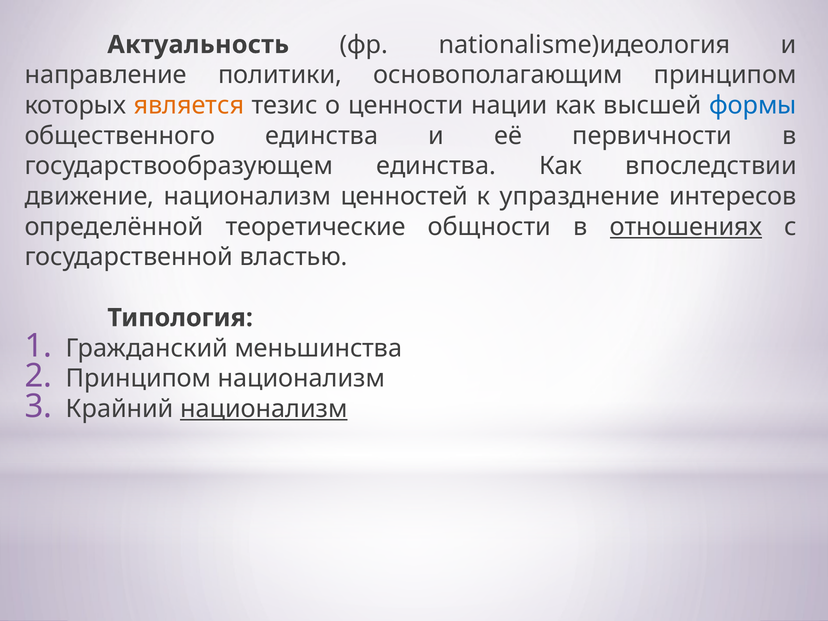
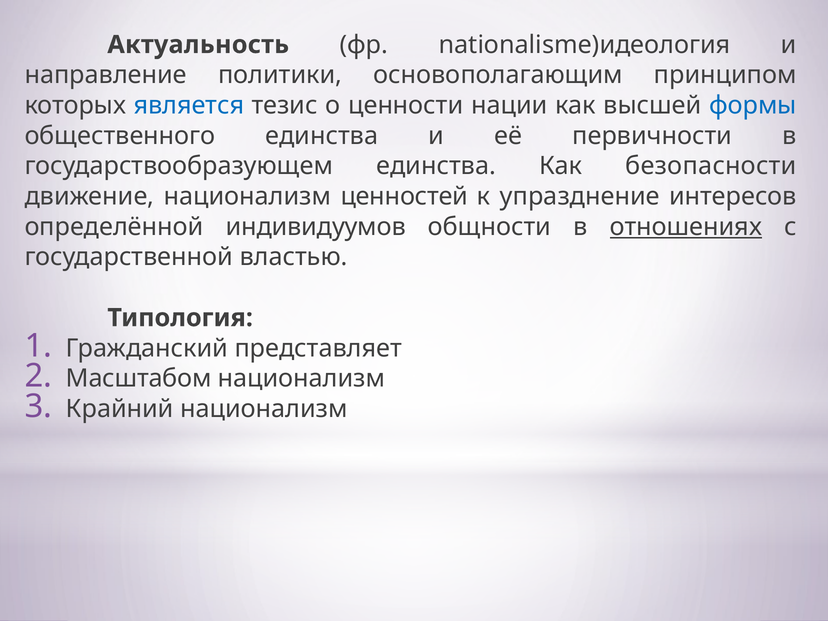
является colour: orange -> blue (189, 105)
впоследствии: впоследствии -> безопасности (711, 166)
теоретические: теоретические -> индивидуумов (316, 227)
меньшинства: меньшинства -> представляет (318, 348)
Принципом: Принципом -> Масштабом (139, 379)
национализм underline: present -> none (264, 409)
